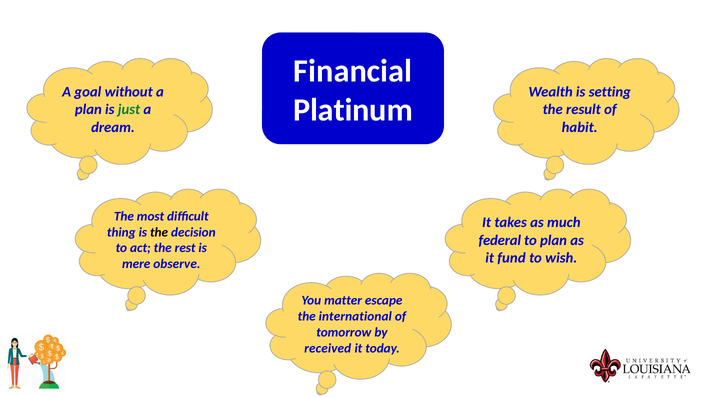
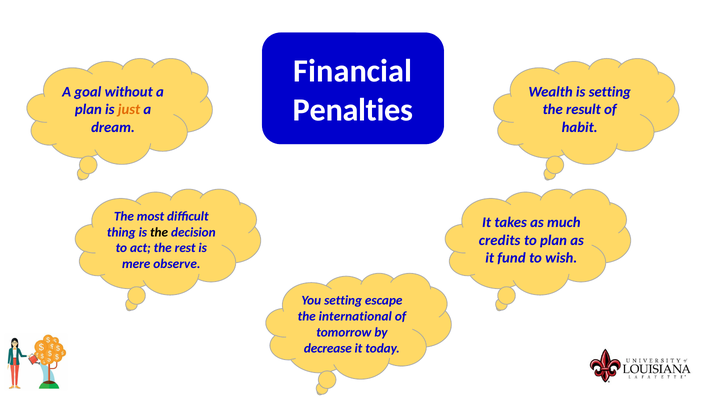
Platinum: Platinum -> Penalties (353, 110)
just colour: green -> orange (129, 110)
federal: federal -> credits (500, 240)
You matter: matter -> setting (343, 301)
received: received -> decrease (328, 348)
